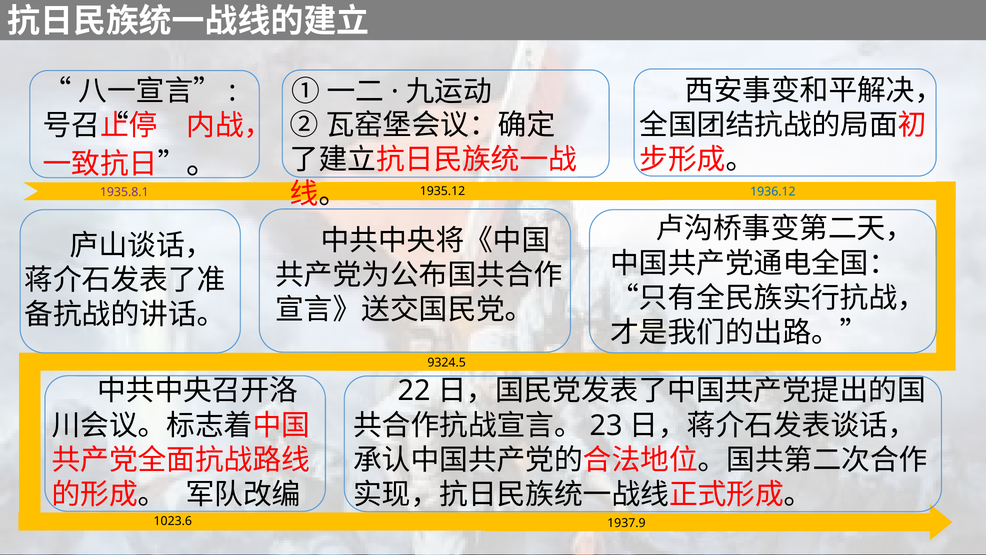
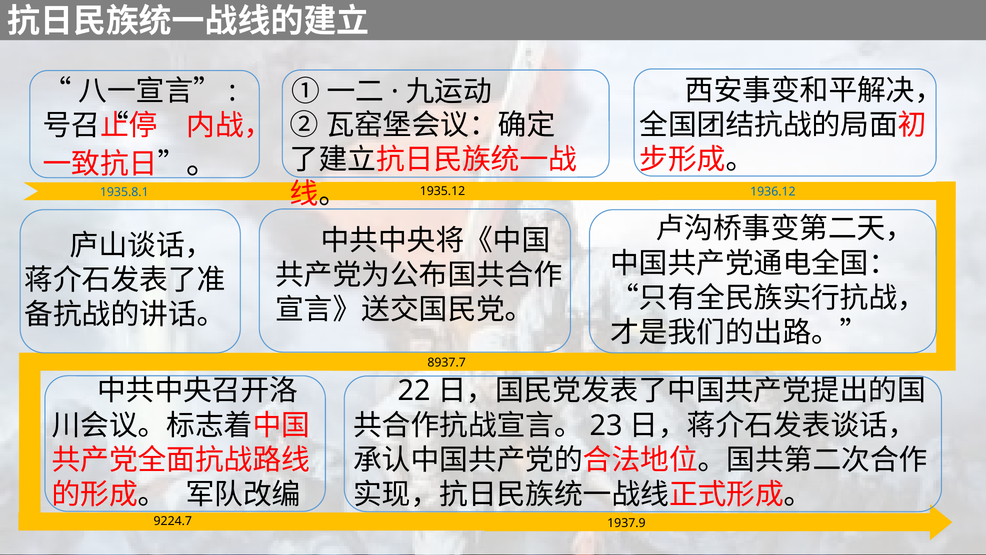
1935.8.1 colour: purple -> blue (124, 192)
9324.5: 9324.5 -> 8937.7 (447, 363)
1023.6: 1023.6 -> 9224.7 (173, 521)
